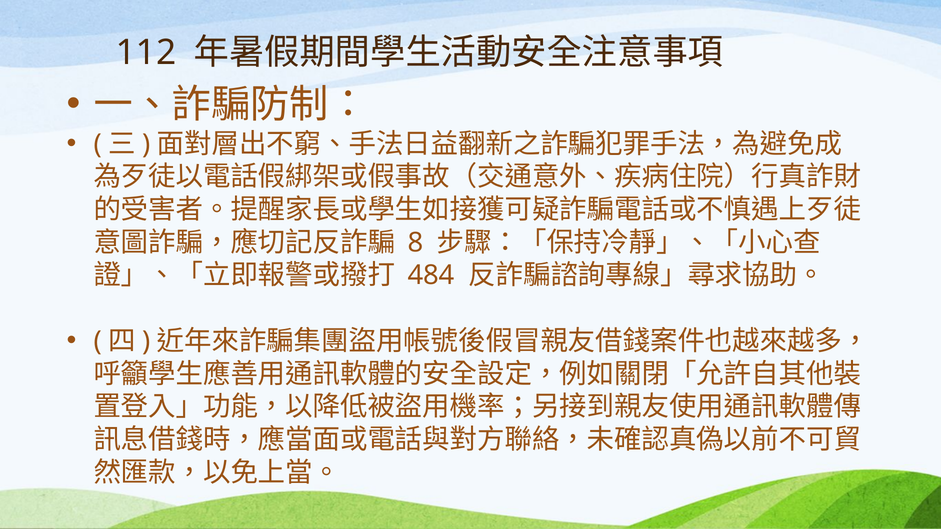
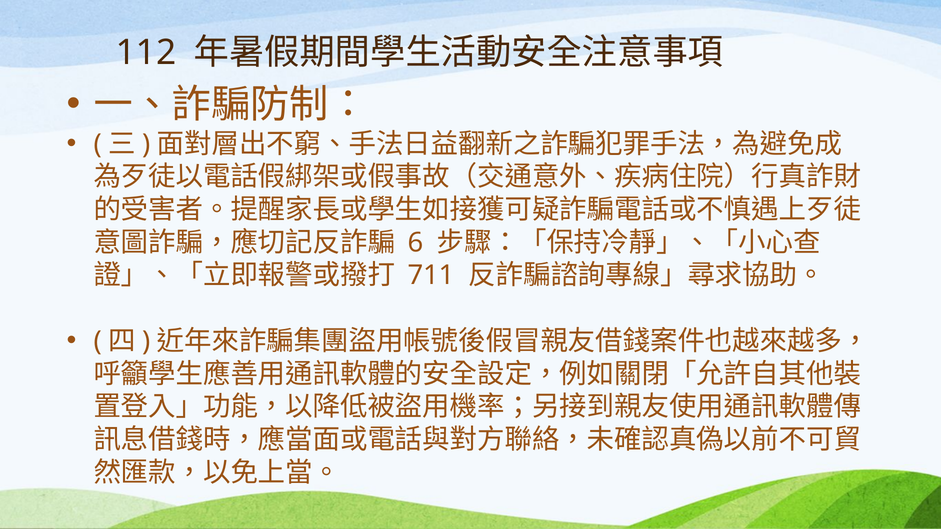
8: 8 -> 6 (416, 243)
484: 484 -> 711 (431, 276)
